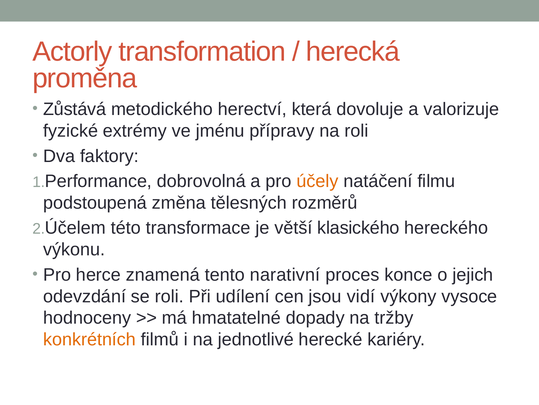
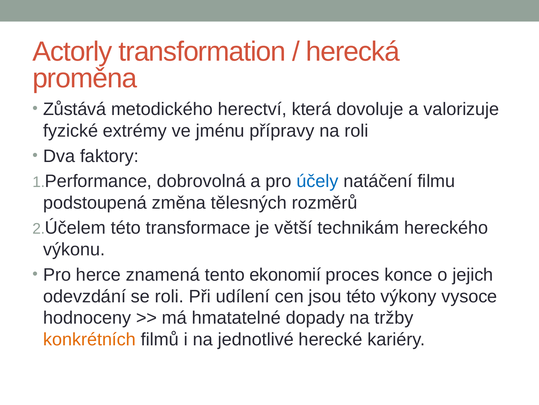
účely colour: orange -> blue (318, 181)
klasického: klasického -> technikám (358, 228)
narativní: narativní -> ekonomií (285, 274)
jsou vidí: vidí -> této (361, 296)
